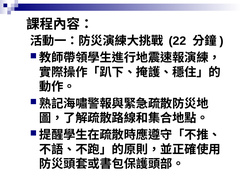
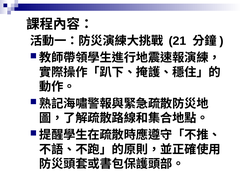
22: 22 -> 21 (178, 41)
